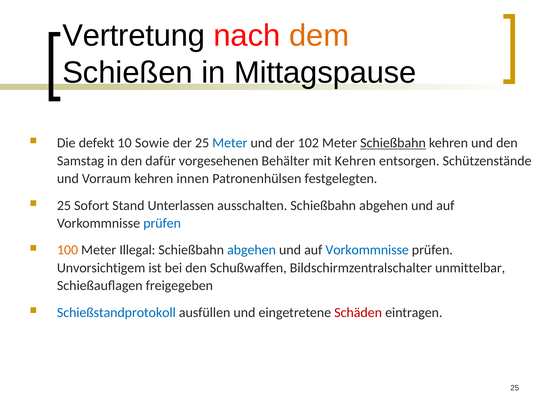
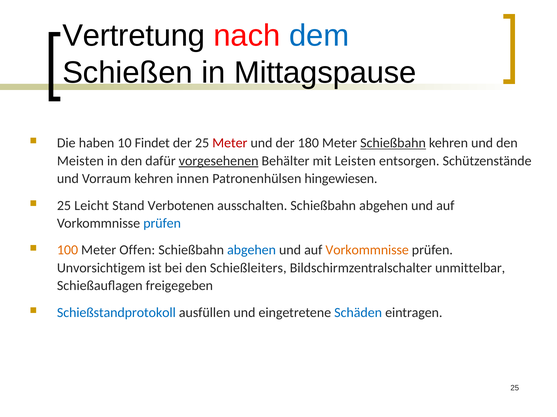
dem colour: orange -> blue (319, 36)
defekt: defekt -> haben (97, 143)
Sowie: Sowie -> Findet (152, 143)
Meter colour: blue -> red (230, 143)
102: 102 -> 180 (308, 143)
Samstag: Samstag -> Meisten (80, 161)
vorgesehenen underline: none -> present (219, 161)
mit Kehren: Kehren -> Leisten (355, 161)
festgelegten: festgelegten -> hingewiesen (341, 179)
Sofort: Sofort -> Leicht (92, 206)
Unterlassen: Unterlassen -> Verbotenen (181, 206)
Illegal: Illegal -> Offen (137, 251)
Vorkommnisse colour: blue -> orange (367, 251)
Schußwaffen: Schußwaffen -> Schießleiters (248, 268)
Schäden colour: red -> blue (358, 313)
